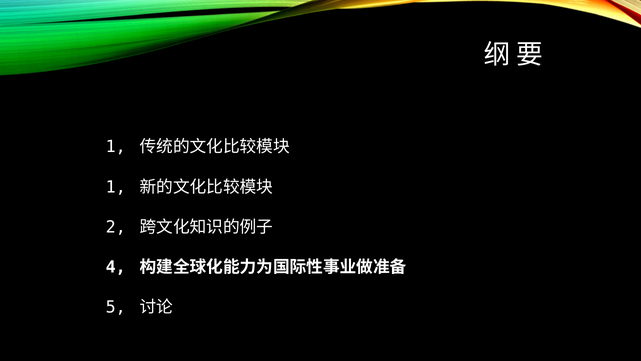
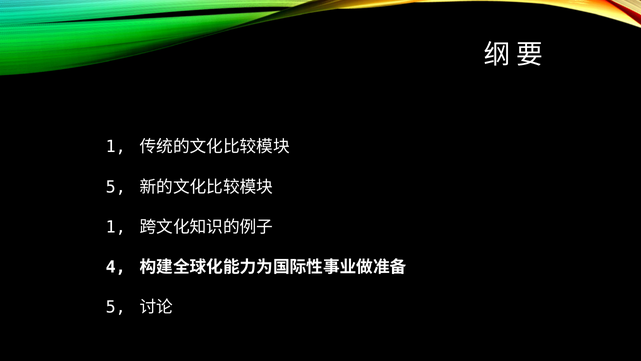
1: 1 -> 5 (116, 187)
2: 2 -> 1 (116, 227)
